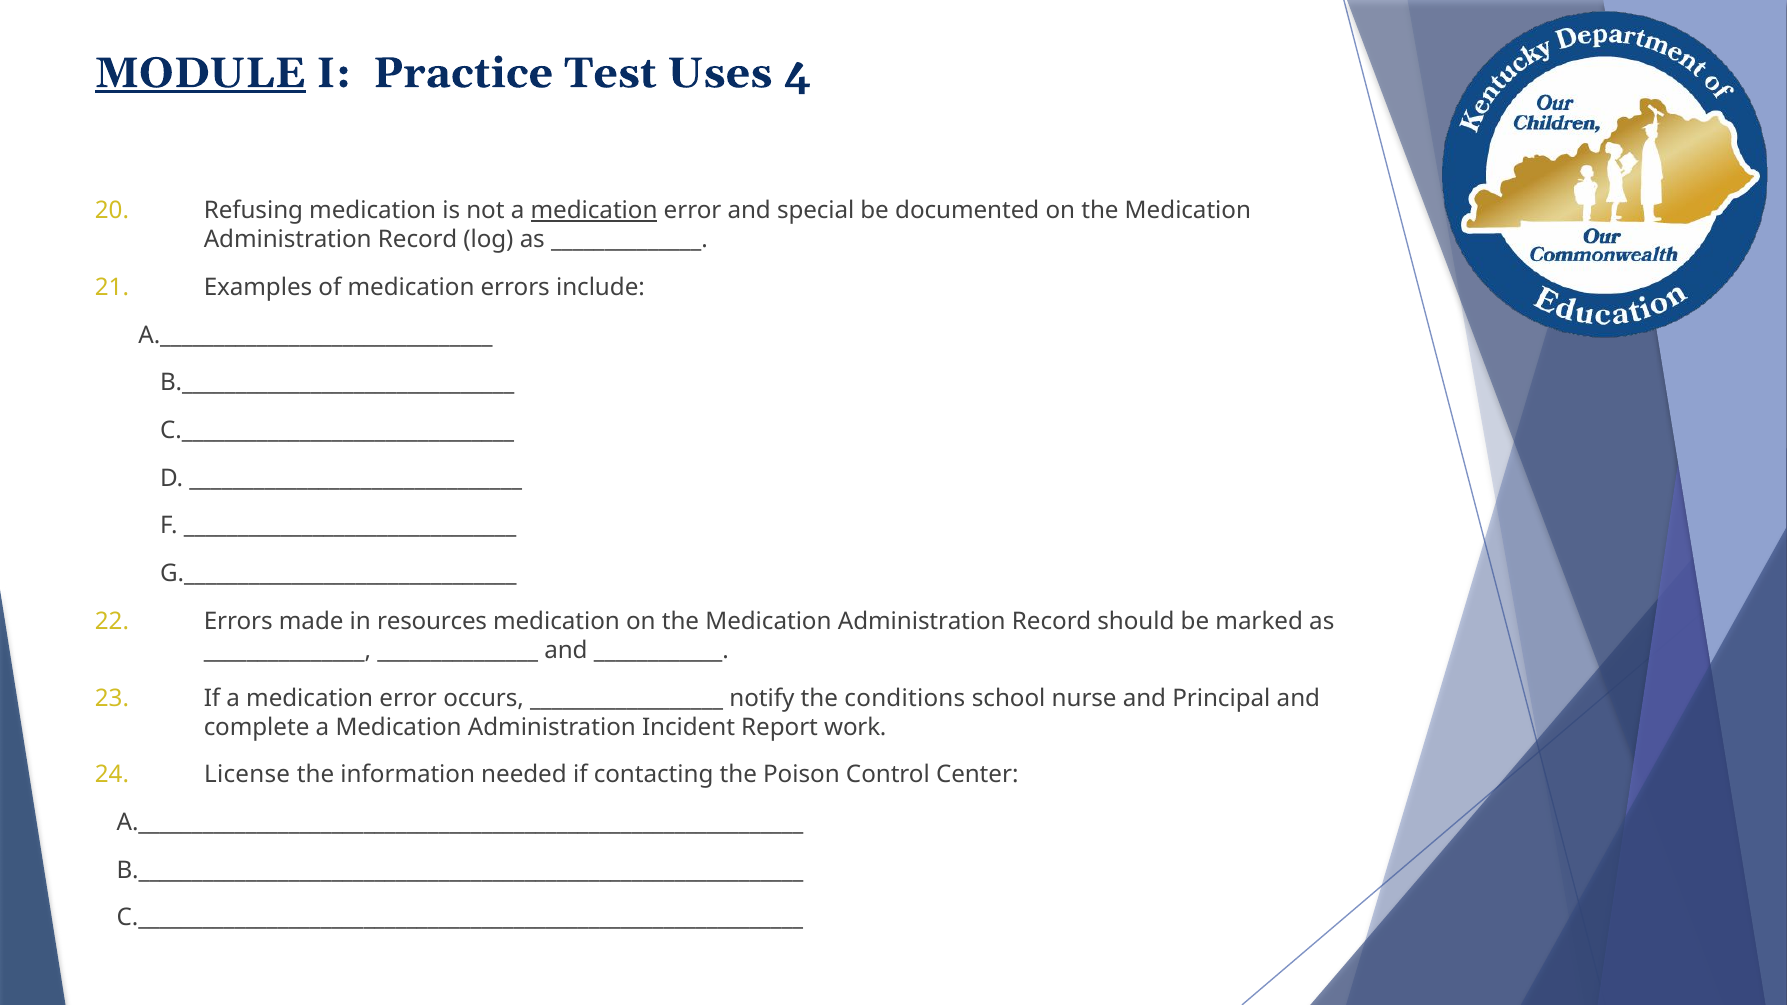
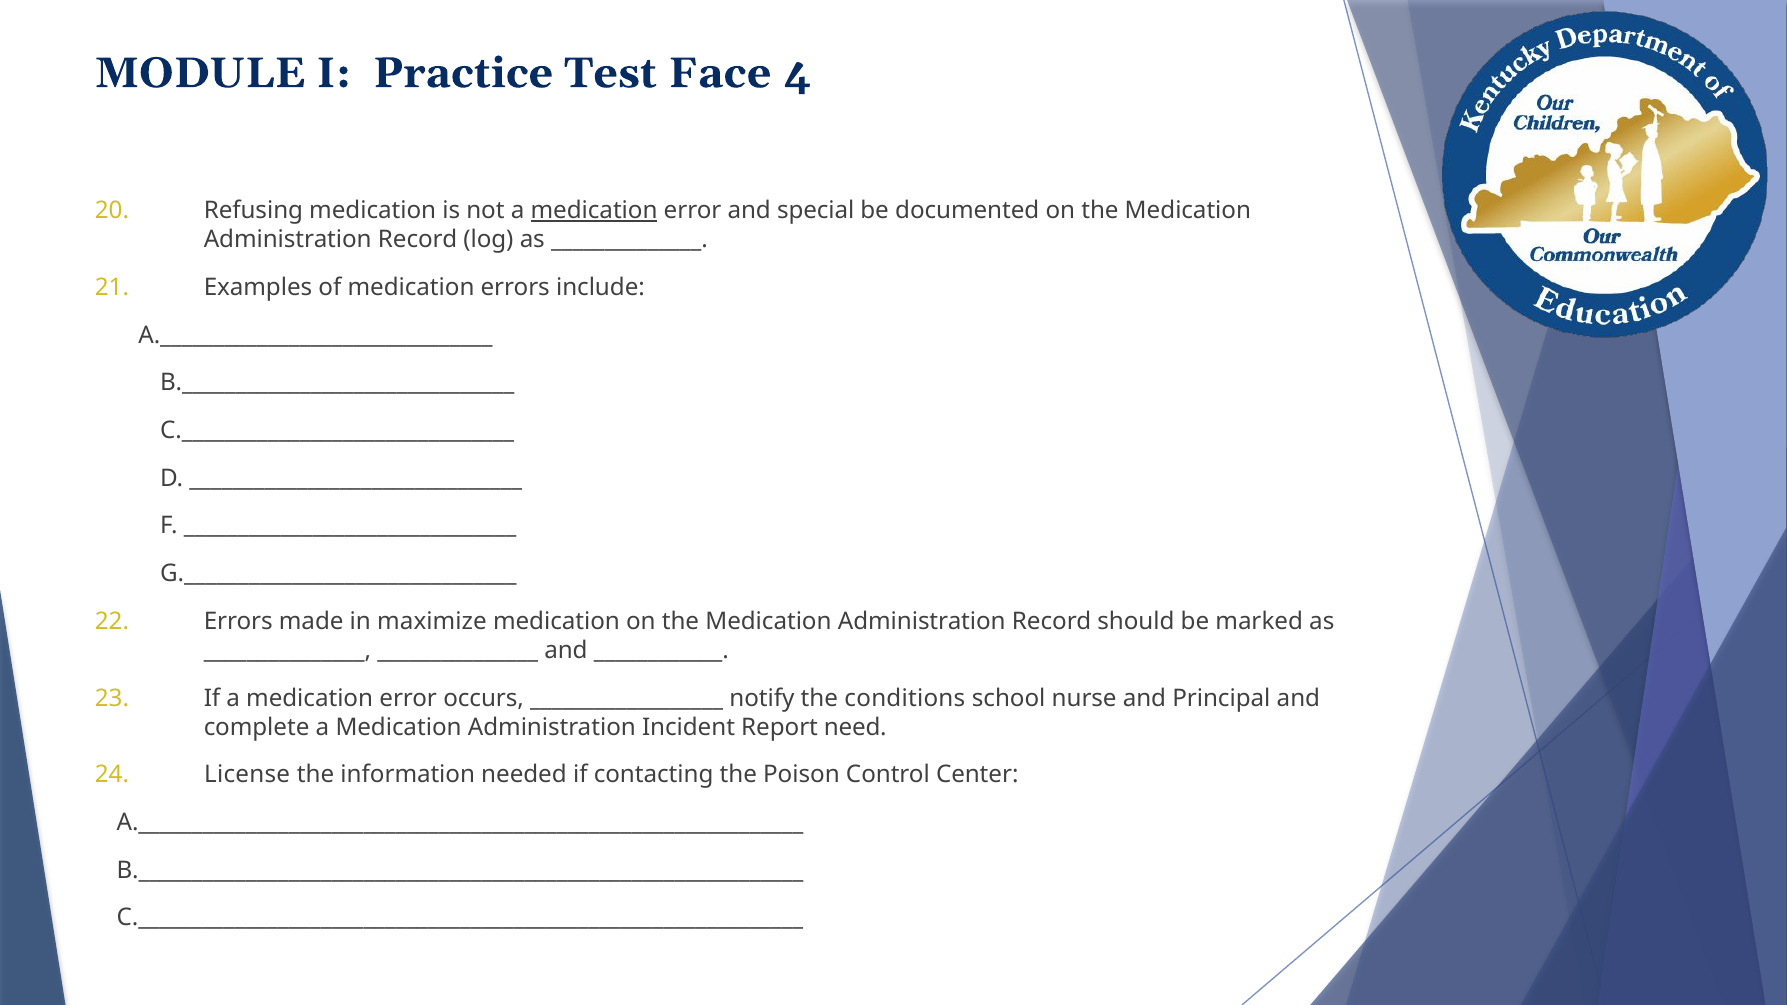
MODULE underline: present -> none (200, 73)
Uses: Uses -> Face (720, 73)
resources: resources -> maximize (432, 621)
work: work -> need (855, 727)
